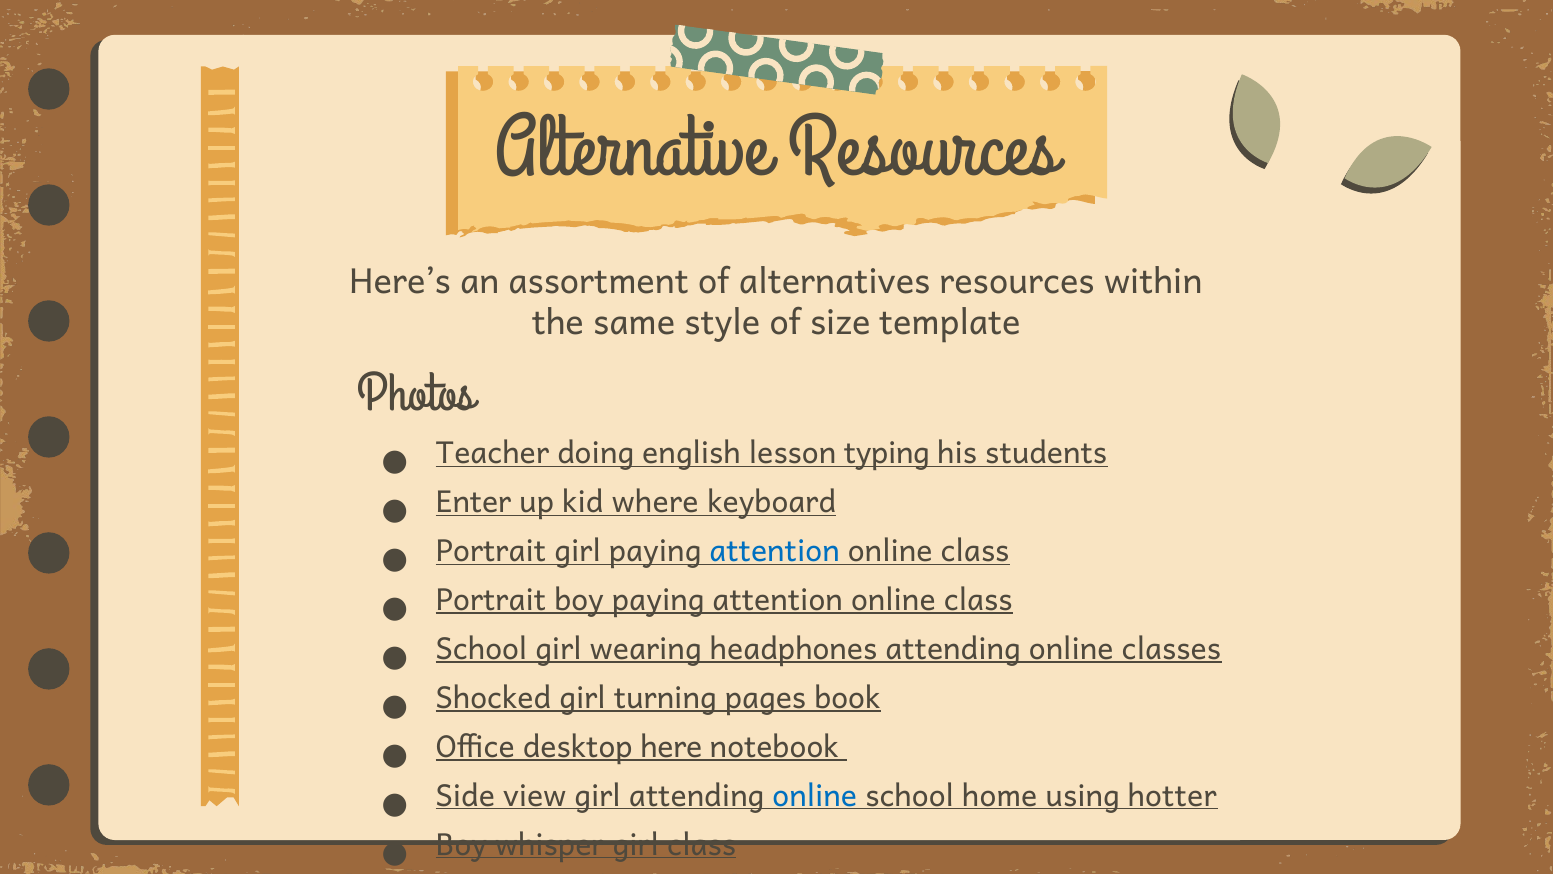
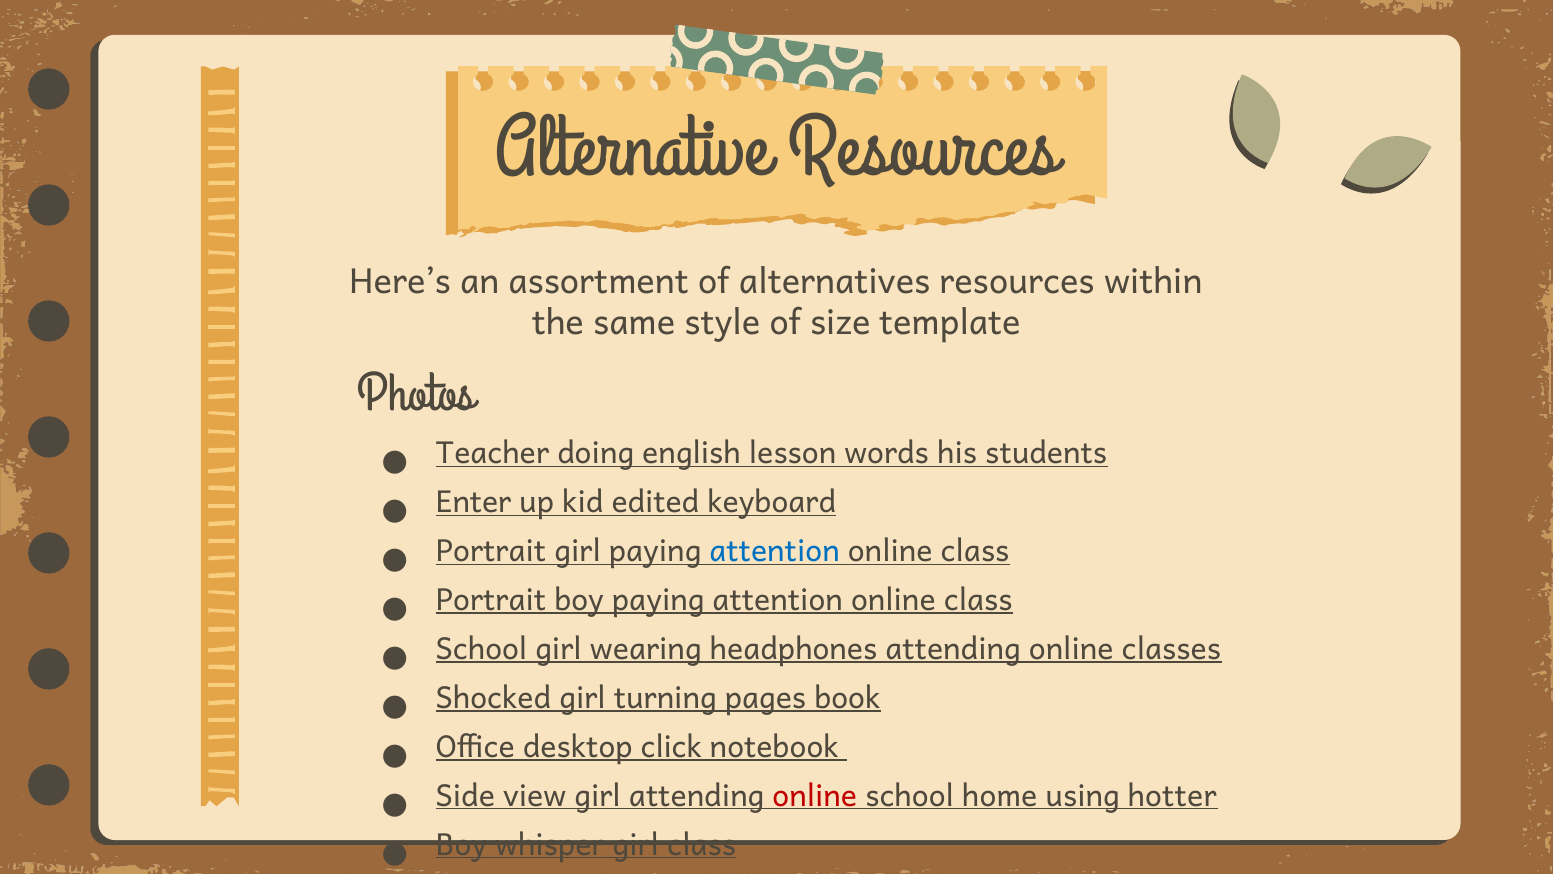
typing: typing -> words (887, 454)
where: where -> edited (655, 503)
here: here -> click (671, 747)
online colour: blue -> red (815, 796)
